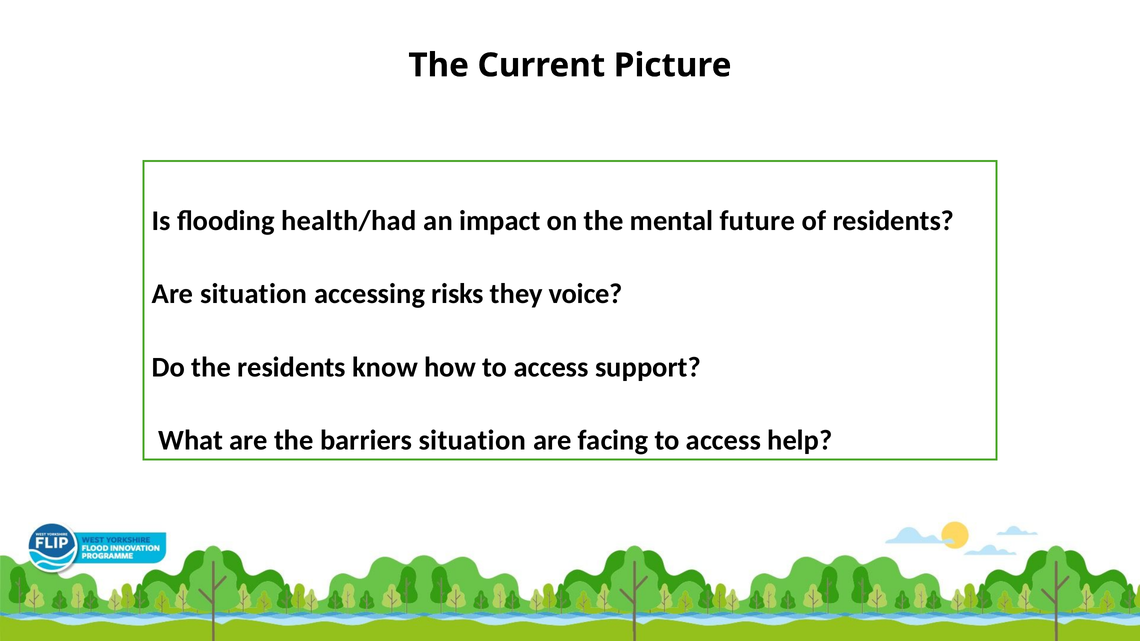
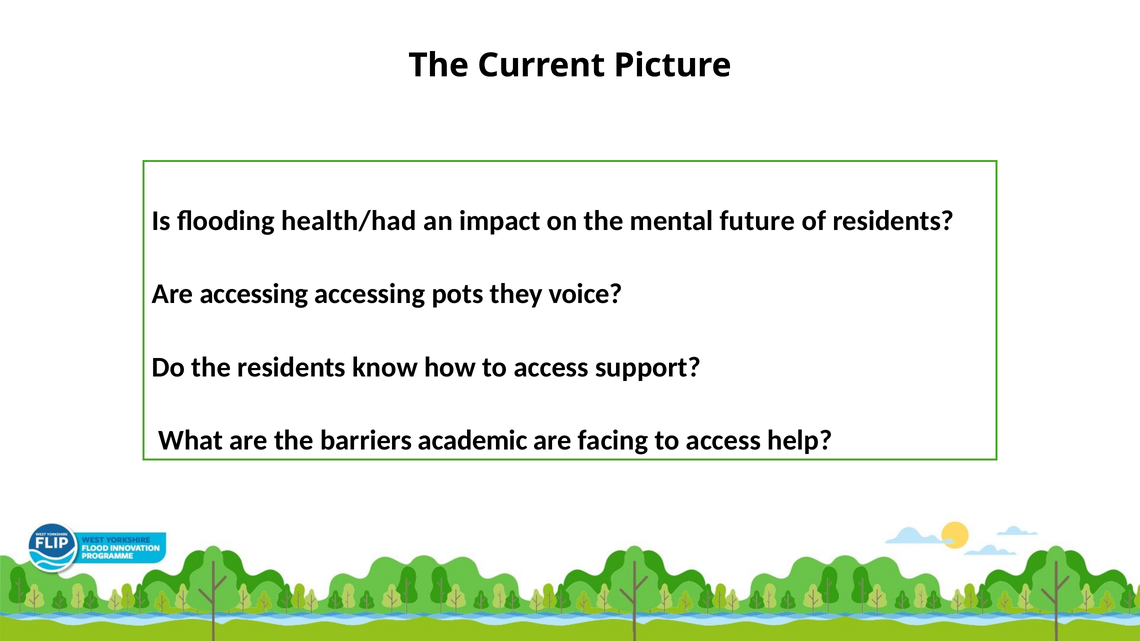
Are situation: situation -> accessing (254, 294)
risks: risks -> pots (458, 294)
barriers situation: situation -> academic (473, 441)
